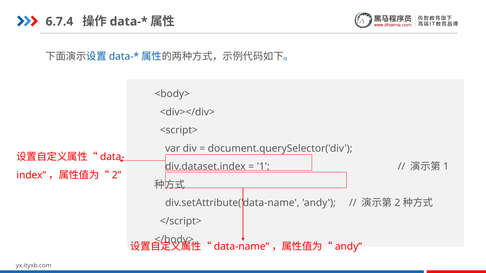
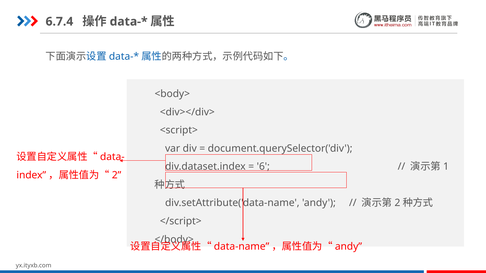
1: 1 -> 6 (263, 167)
